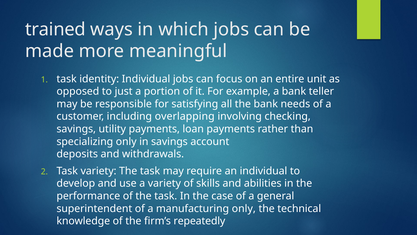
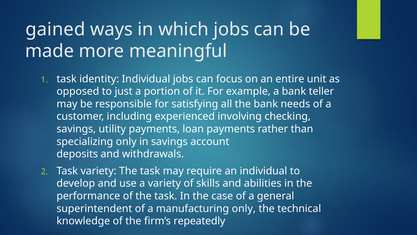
trained: trained -> gained (55, 29)
overlapping: overlapping -> experienced (185, 116)
